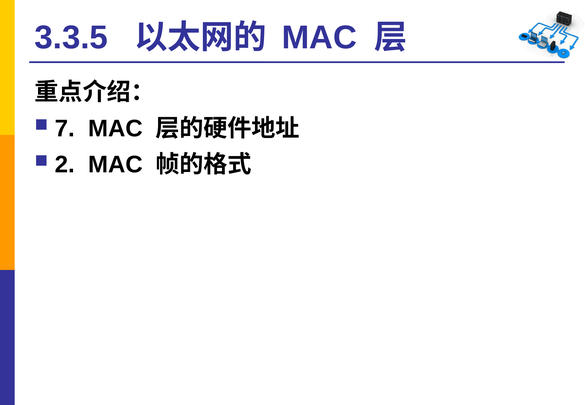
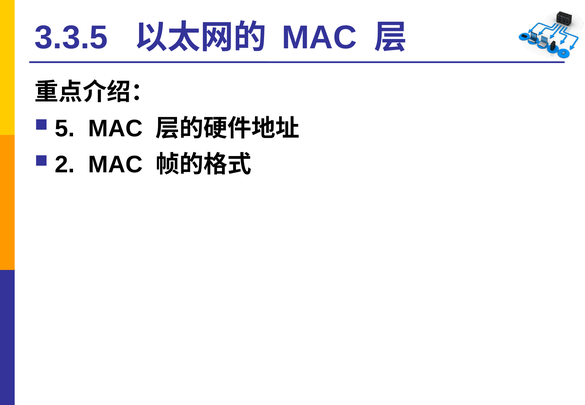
7: 7 -> 5 (65, 129)
